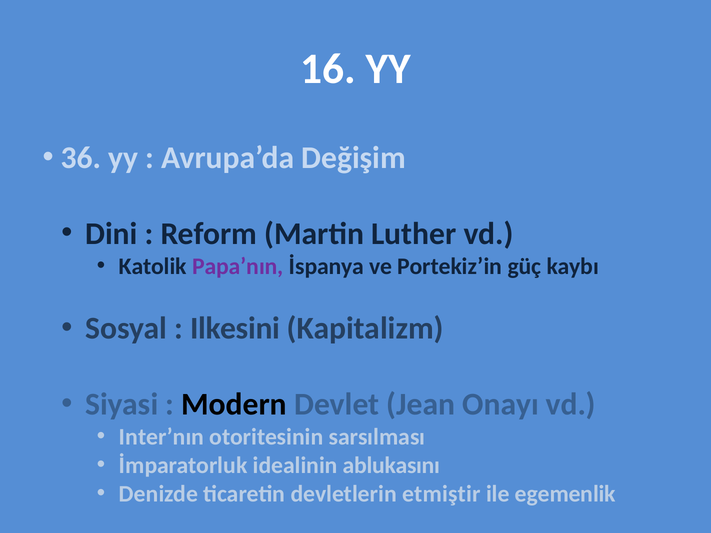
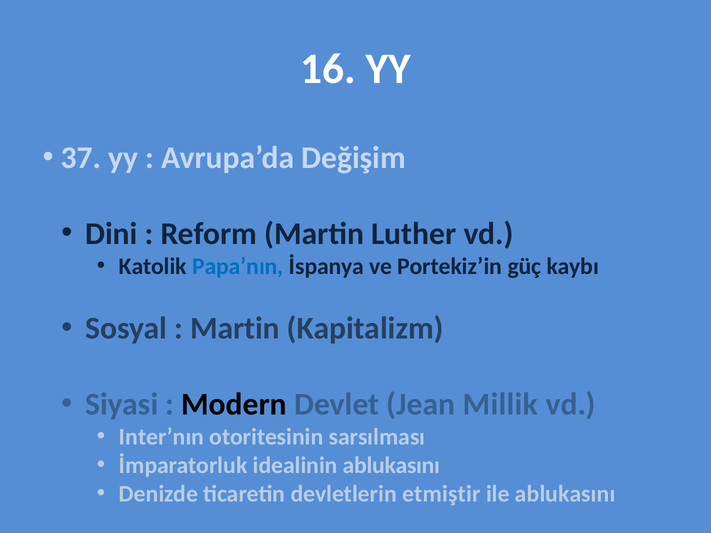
36: 36 -> 37 (81, 158)
Papa’nın colour: purple -> blue (238, 266)
Ilkesini: Ilkesini -> Martin (235, 329)
Onayı: Onayı -> Millik (500, 404)
ile egemenlik: egemenlik -> ablukasını (565, 494)
